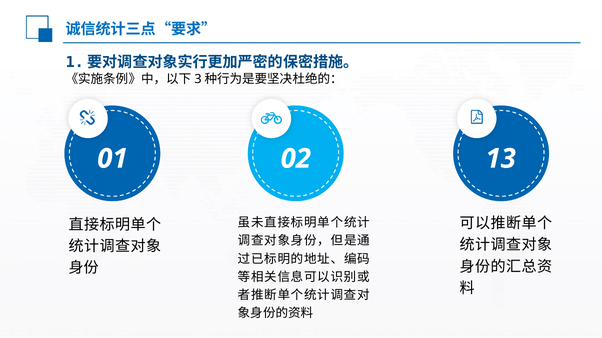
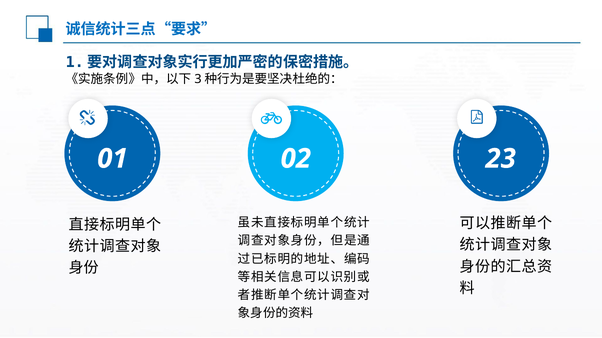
13: 13 -> 23 (501, 159)
